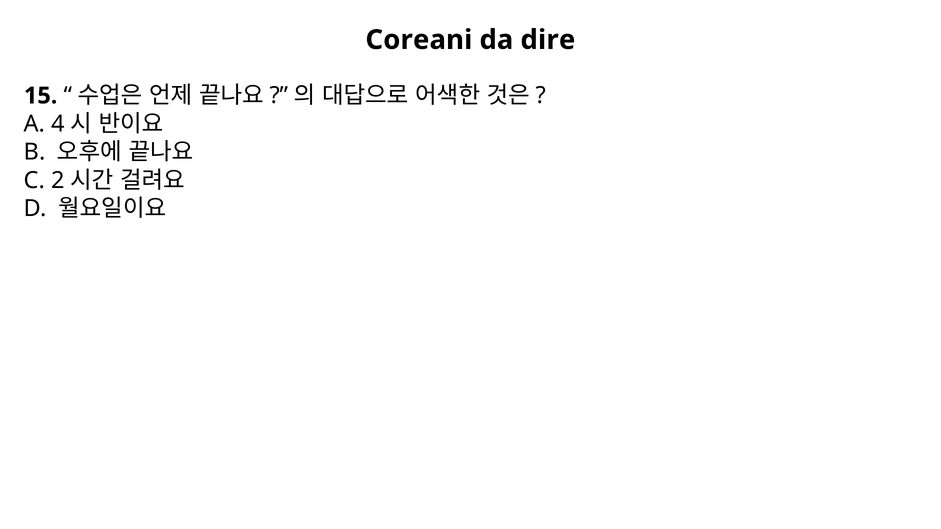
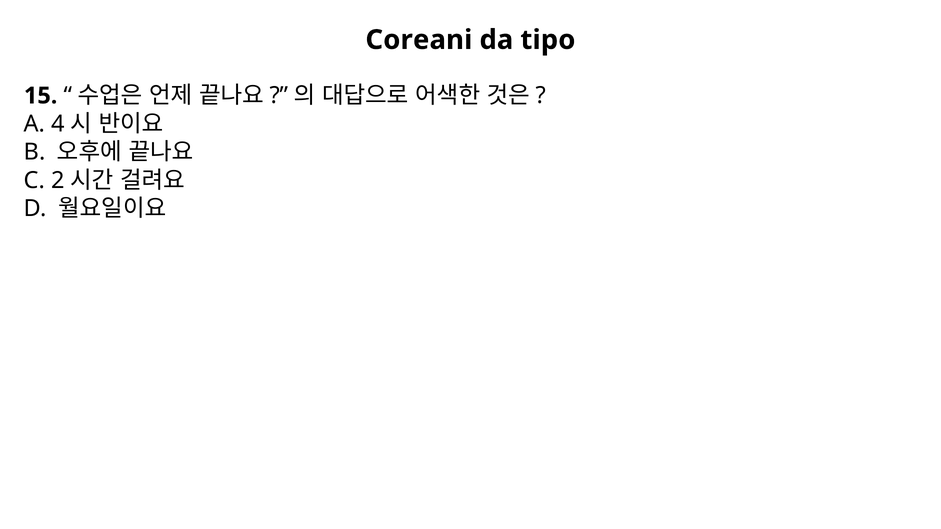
dire: dire -> tipo (548, 40)
